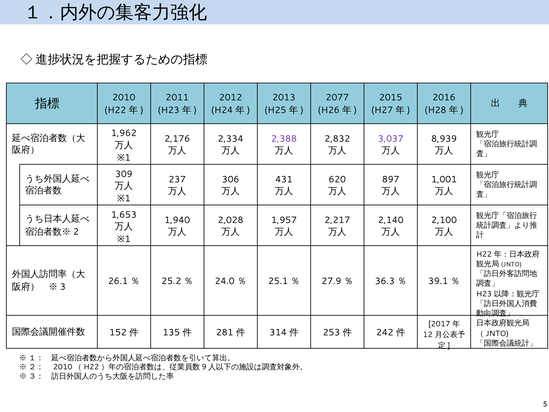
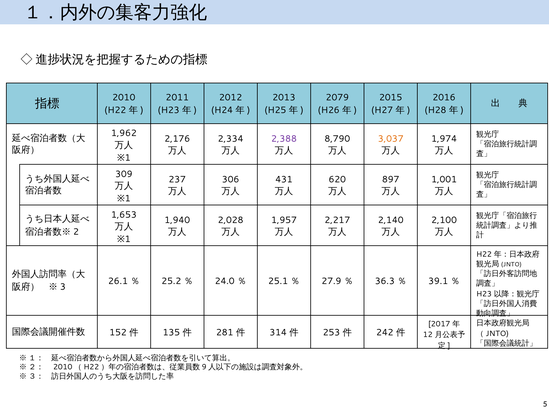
2077: 2077 -> 2079 (337, 97)
2,832: 2,832 -> 8,790 (337, 139)
3,037 colour: purple -> orange (391, 139)
8,939: 8,939 -> 1,974 (444, 139)
